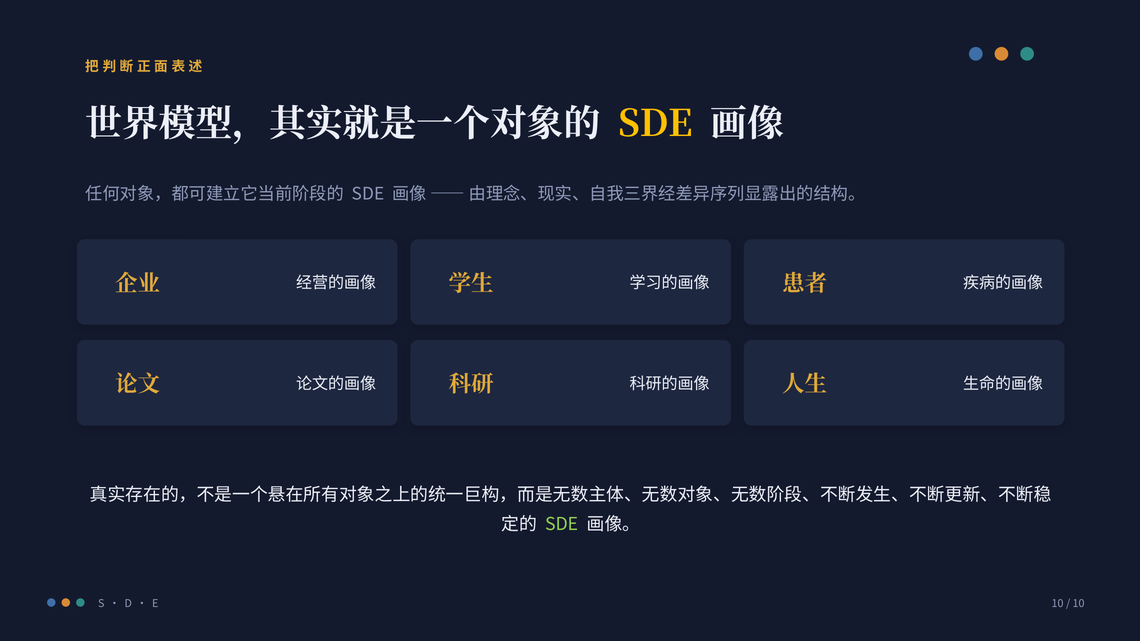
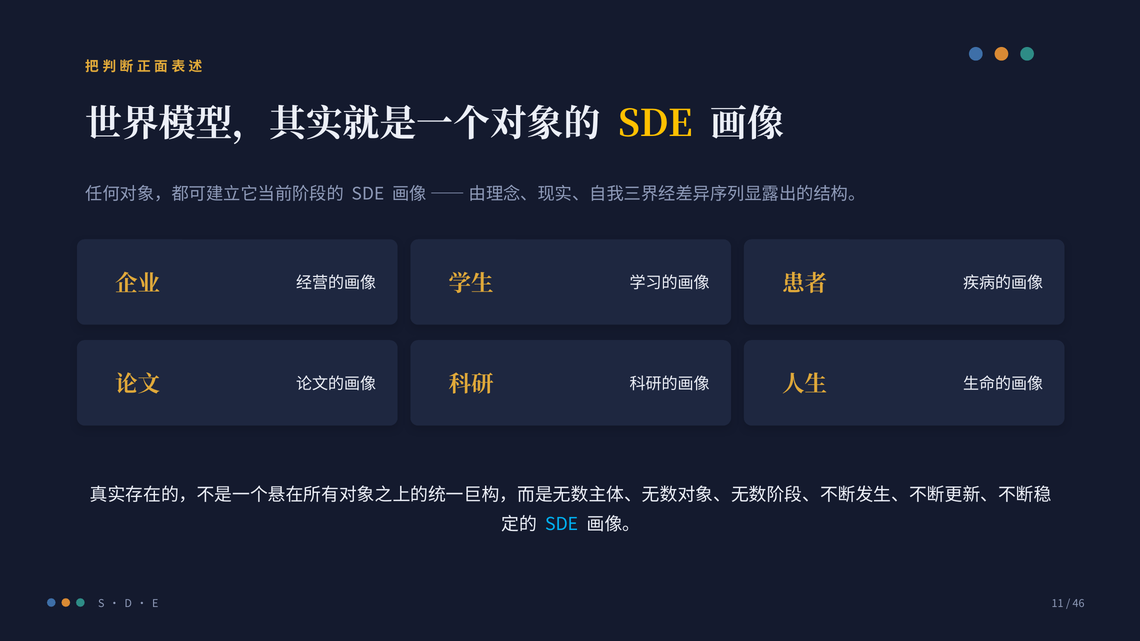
SDE colour: light green -> light blue (562, 525)
E 10: 10 -> 11 (1058, 604)
10: 10 -> 46 (1079, 604)
